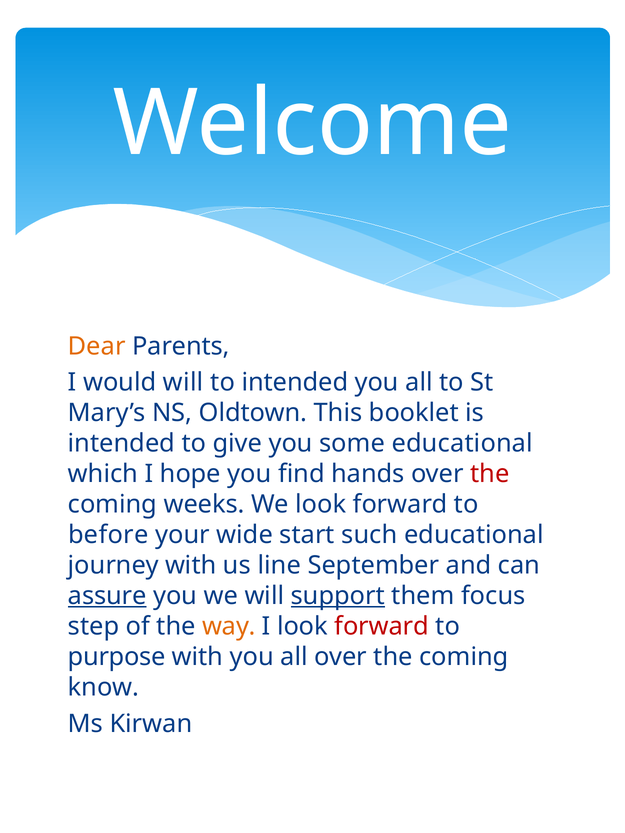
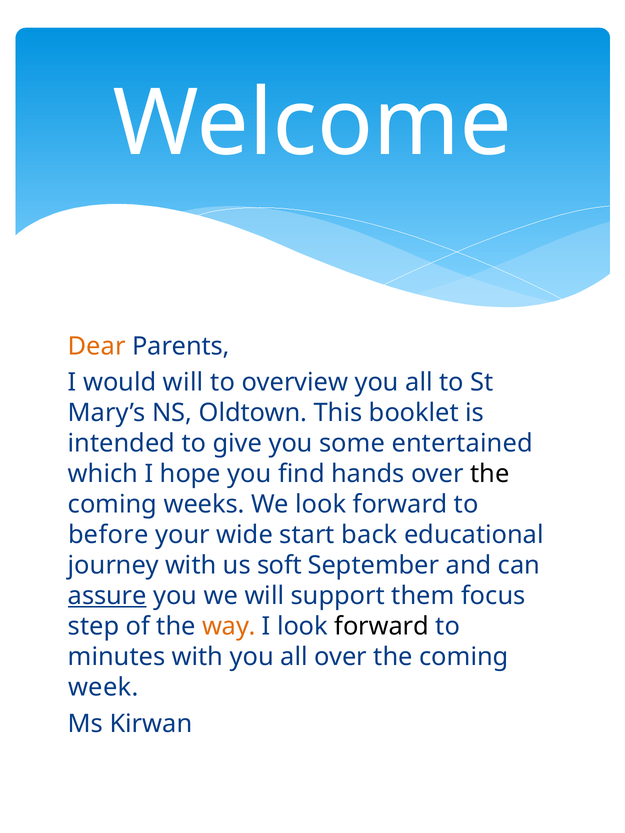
to intended: intended -> overview (295, 382)
some educational: educational -> entertained (462, 444)
the colour: red -> black (490, 474)
such: such -> back (369, 535)
line: line -> soft (279, 566)
support underline: present -> none (338, 596)
forward colour: red -> black (382, 627)
purpose: purpose -> minutes (117, 657)
know: know -> week (103, 688)
